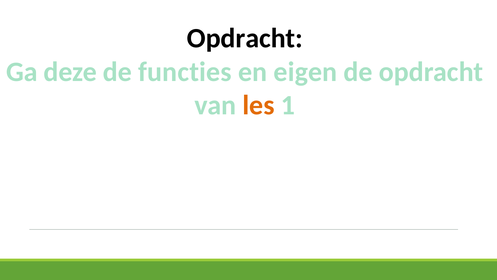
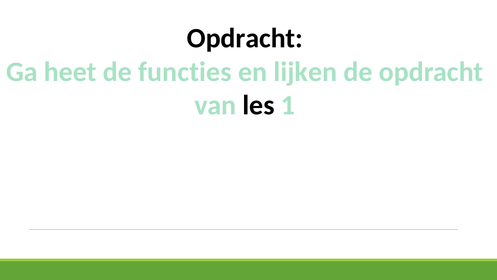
deze: deze -> heet (70, 72)
eigen: eigen -> lijken (305, 72)
les colour: orange -> black (259, 105)
